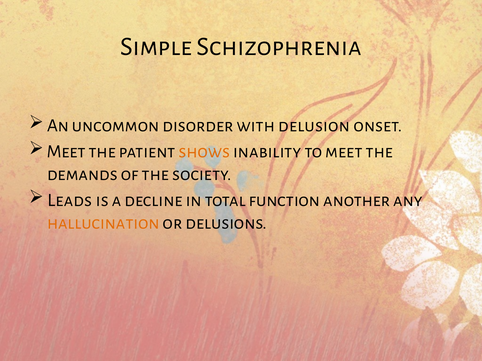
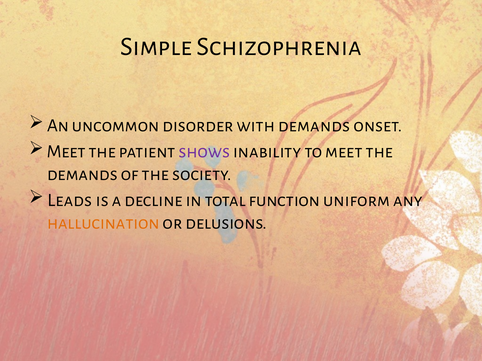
with delusion: delusion -> demands (314, 125)
shows colour: orange -> purple (204, 152)
another: another -> uniform (357, 200)
